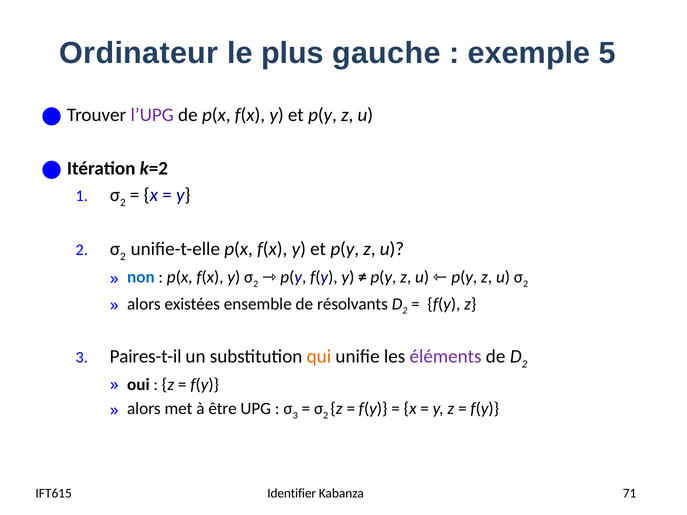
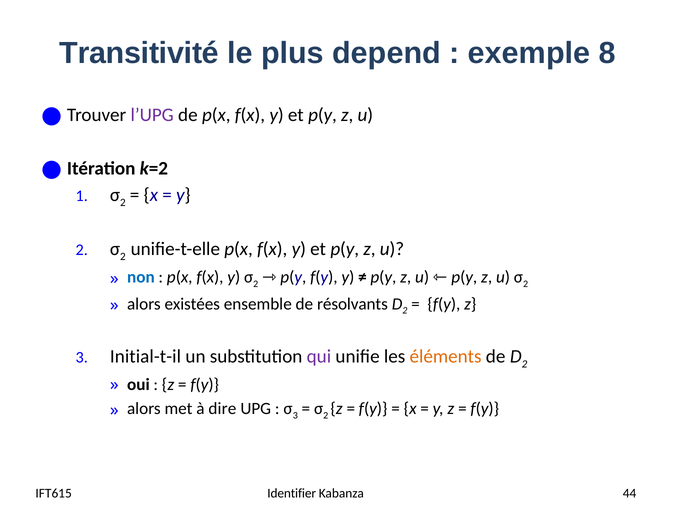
Ordinateur: Ordinateur -> Transitivité (139, 53)
gauche: gauche -> depend (387, 53)
5: 5 -> 8 (607, 53)
Paires-t-il: Paires-t-il -> Initial-t-il (145, 357)
qui colour: orange -> purple (319, 357)
éléments colour: purple -> orange (446, 357)
être: être -> dire (222, 409)
71: 71 -> 44 (630, 493)
